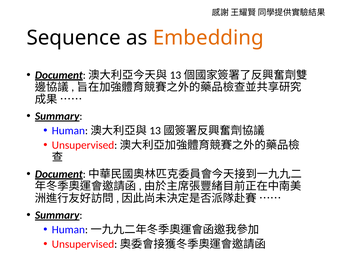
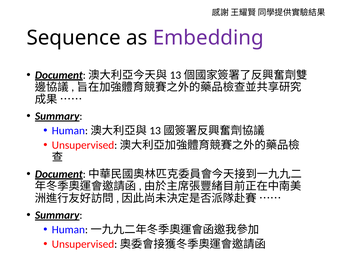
Embedding colour: orange -> purple (208, 38)
